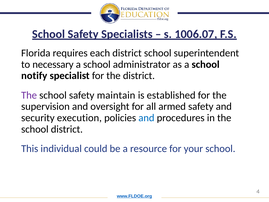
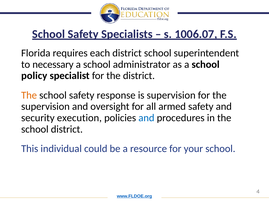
notify: notify -> policy (34, 76)
The colour: purple -> orange (29, 95)
maintain: maintain -> response (116, 95)
is established: established -> supervision (171, 95)
